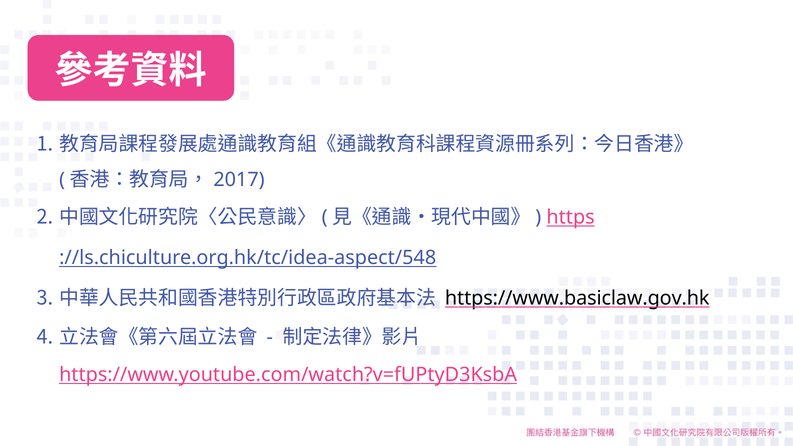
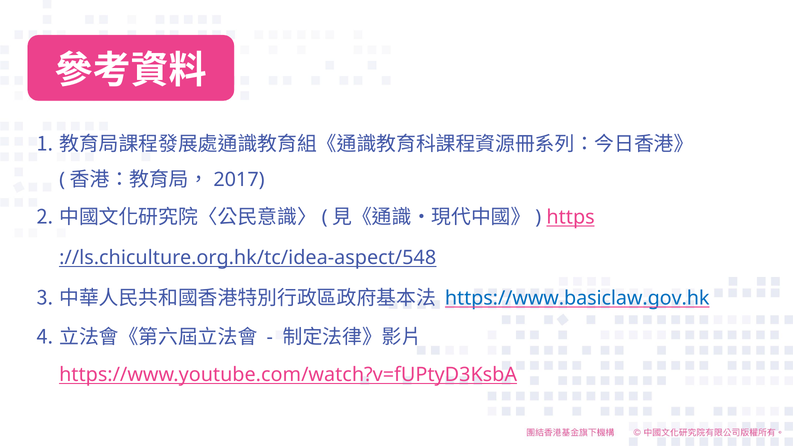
https://www.basiclaw.gov.hk colour: black -> blue (577, 298)
